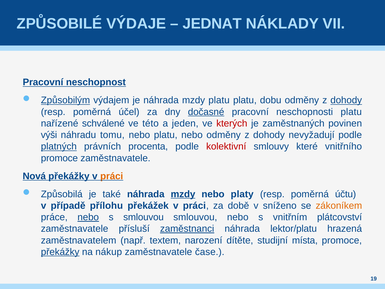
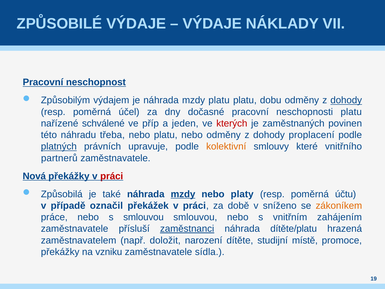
JEDNAT: JEDNAT -> VÝDAJE (212, 24)
Způsobilým underline: present -> none (65, 100)
dočasné underline: present -> none (206, 112)
této: této -> příp (151, 123)
výši: výši -> této (49, 135)
tomu: tomu -> třeba (112, 135)
nevyžadují: nevyžadují -> proplacení (312, 135)
procenta: procenta -> upravuje (148, 146)
kolektivní colour: red -> orange (226, 146)
promoce: promoce -> partnerů (59, 158)
práci colour: orange -> red (112, 176)
přílohu: přílohu -> označil (106, 205)
nebo underline: present -> none (88, 217)
plátcovství: plátcovství -> zahájením (339, 217)
lektor/platu: lektor/platu -> dítěte/platu (294, 229)
textem: textem -> doložit (165, 240)
místa: místa -> místě (305, 240)
překážky underline: present -> none (60, 252)
nákup: nákup -> vzniku (109, 252)
čase: čase -> sídla (210, 252)
